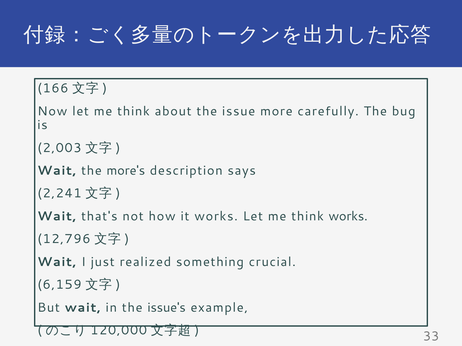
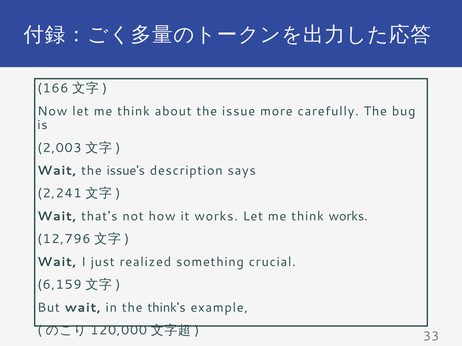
more's: more's -> issue's (126, 171)
issue's: issue's -> think's (167, 308)
